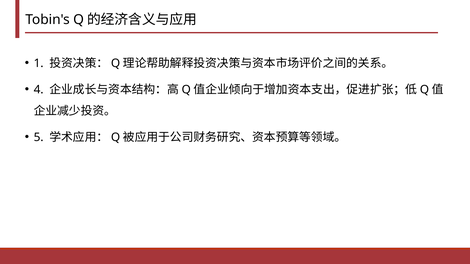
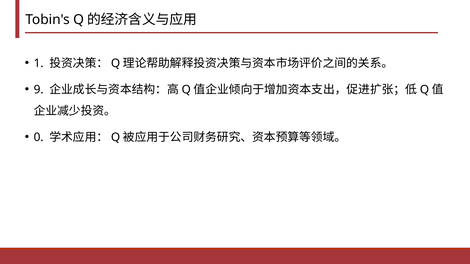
4: 4 -> 9 (39, 90)
5: 5 -> 0 (39, 138)
